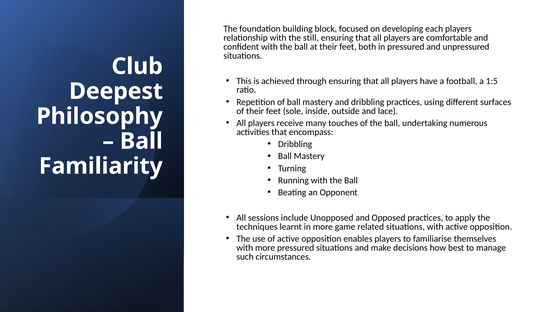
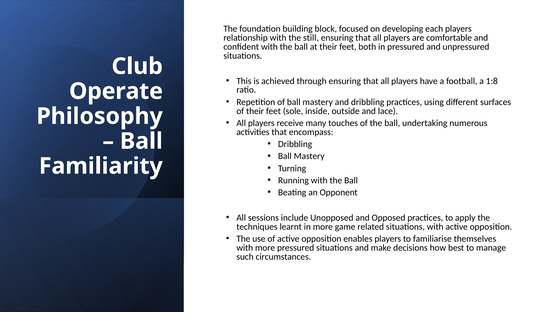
1:5: 1:5 -> 1:8 (492, 81)
Deepest: Deepest -> Operate (116, 91)
